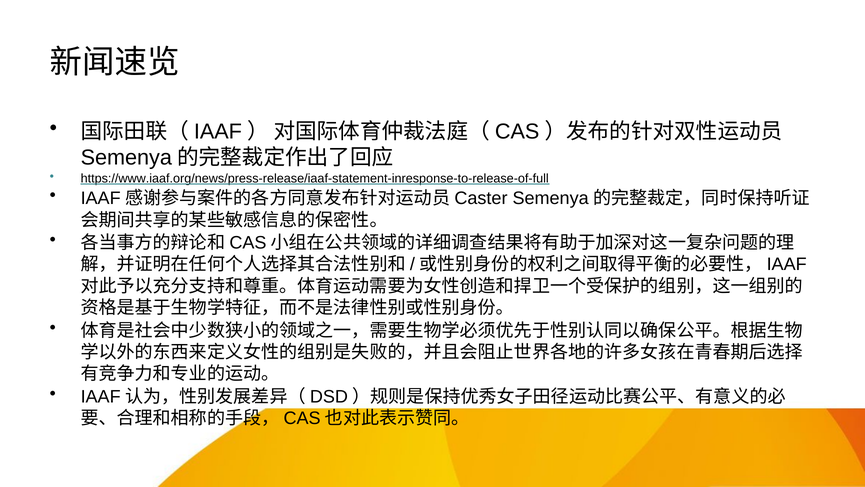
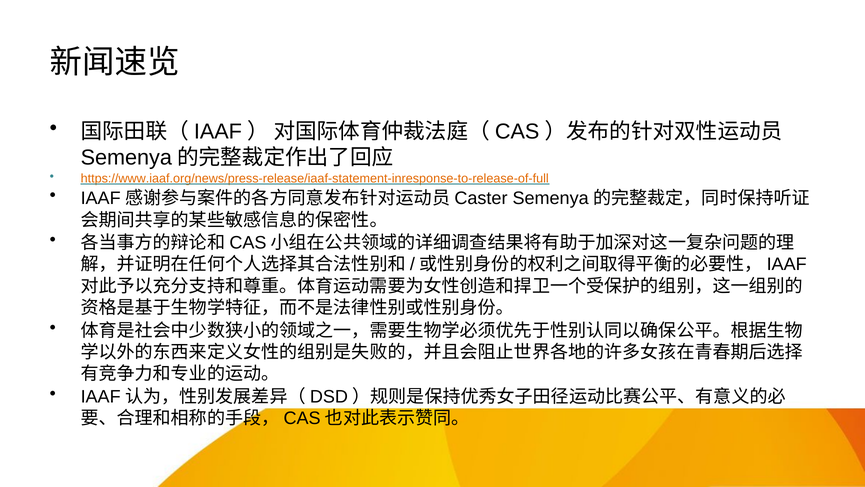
https://www.iaaf.org/news/press-release/iaaf-statement-inresponse-to-release-of-full colour: black -> orange (315, 178)
